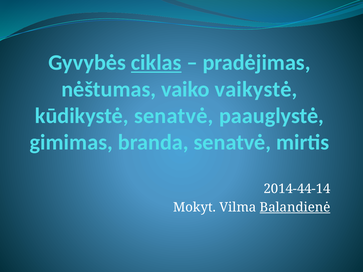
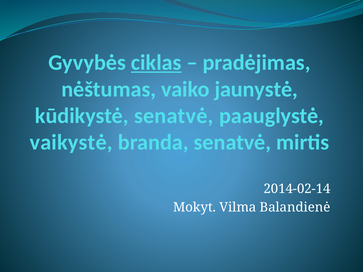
vaikystė: vaikystė -> jaunystė (256, 89)
gimimas: gimimas -> vaikystė (71, 143)
2014-44-14: 2014-44-14 -> 2014-02-14 (297, 189)
Balandienė underline: present -> none (295, 207)
